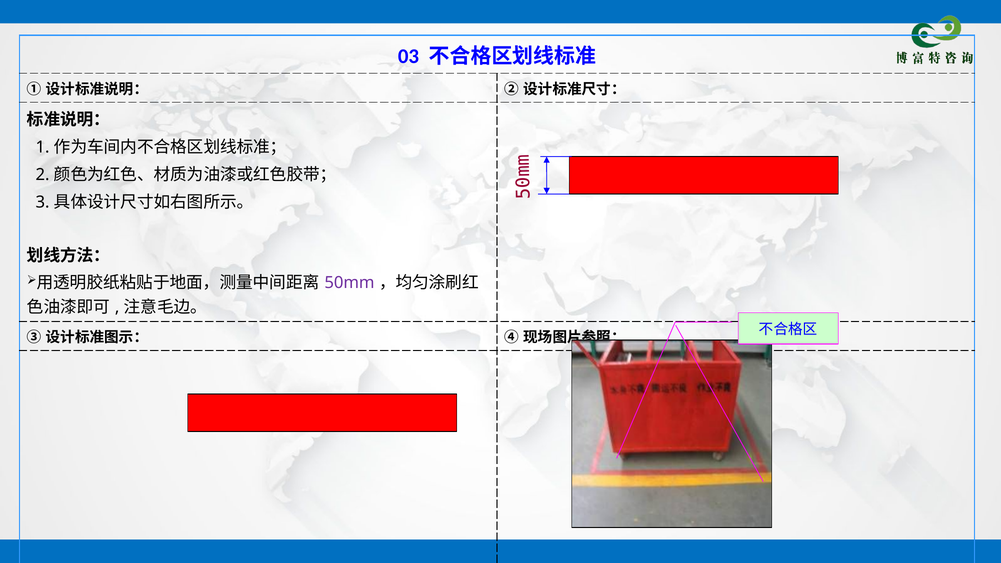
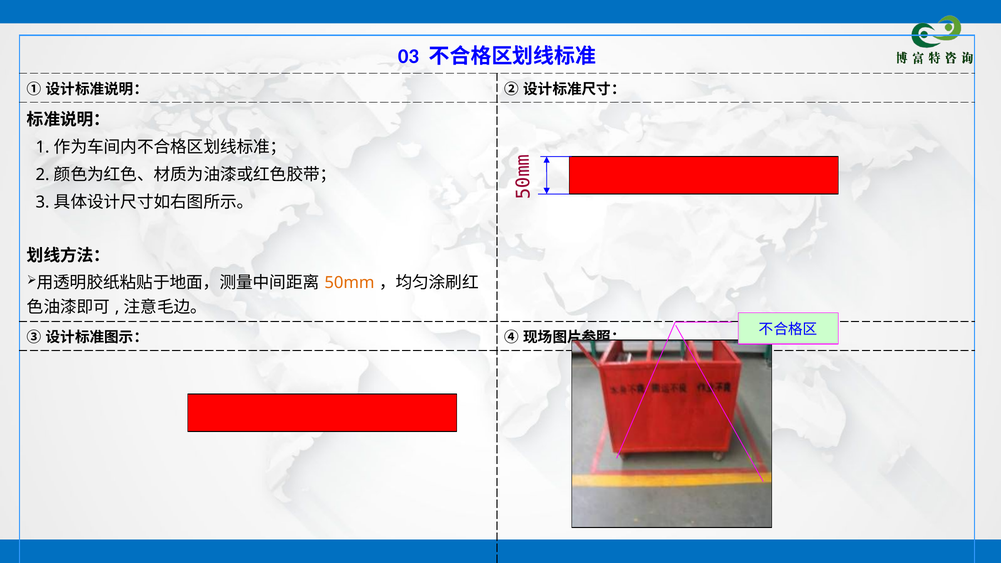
50mm colour: purple -> orange (350, 283)
